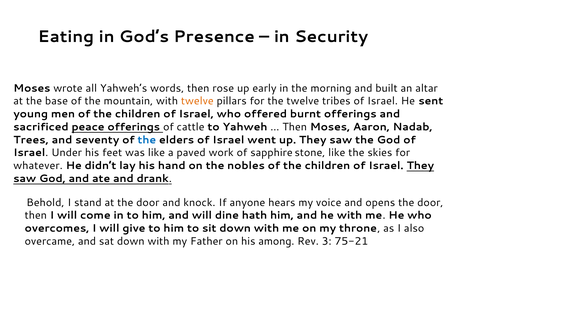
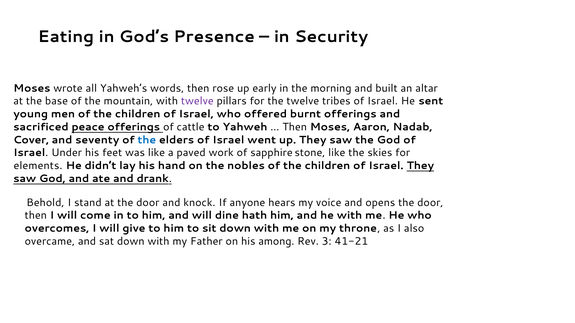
twelve colour: orange -> purple (197, 101)
Trees: Trees -> Cover (31, 140)
whatever: whatever -> elements (38, 166)
75-21: 75-21 -> 41-21 (351, 242)
